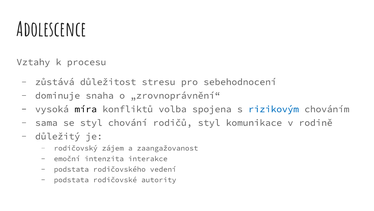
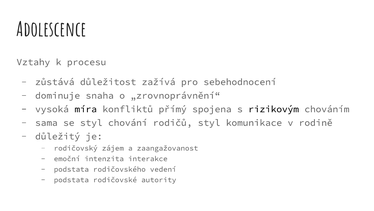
stresu: stresu -> zažívá (159, 82)
volba: volba -> přímý (173, 109)
rizikovým colour: blue -> black (274, 109)
